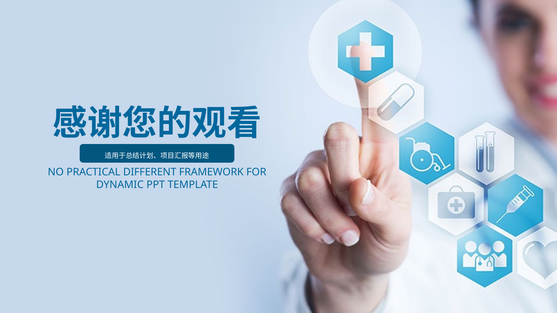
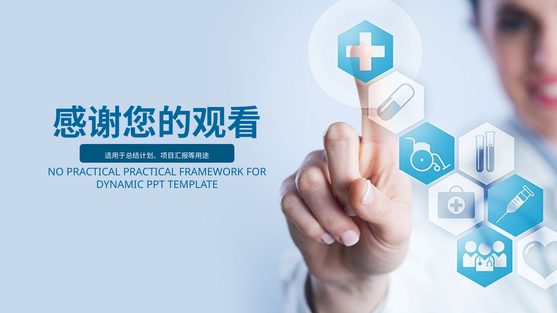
PRACTICAL DIFFERENT: DIFFERENT -> PRACTICAL (150, 172)
